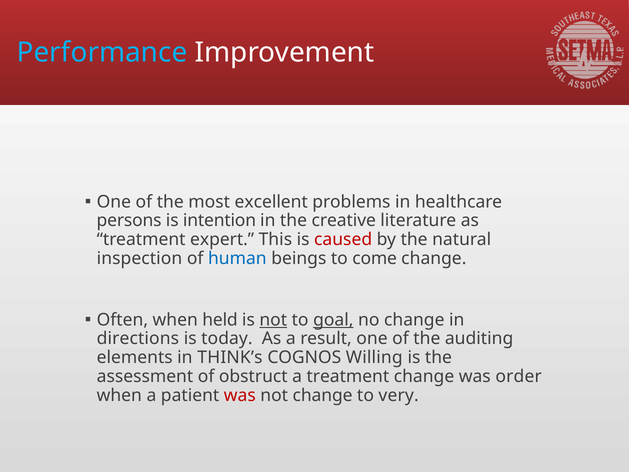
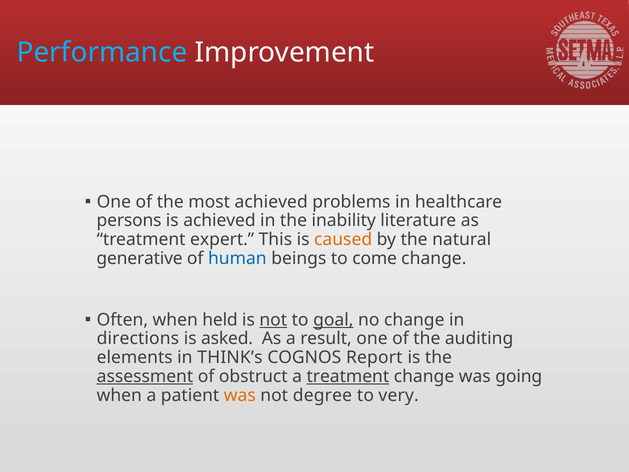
most excellent: excellent -> achieved (271, 202)
is intention: intention -> achieved (219, 221)
creative: creative -> inability (344, 221)
caused colour: red -> orange (343, 239)
inspection: inspection -> generative (140, 258)
today: today -> asked (227, 338)
Willing: Willing -> Report (374, 357)
assessment underline: none -> present (145, 376)
treatment underline: none -> present (348, 376)
order: order -> going (519, 376)
was colour: red -> orange (240, 395)
not change: change -> degree (322, 395)
